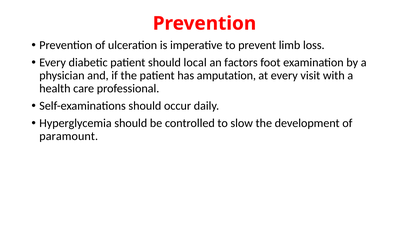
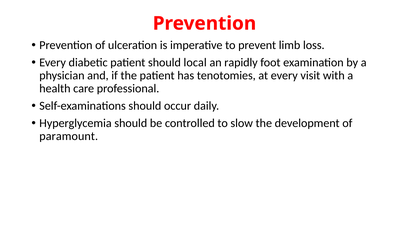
factors: factors -> rapidly (241, 62)
amputation: amputation -> tenotomies (226, 75)
